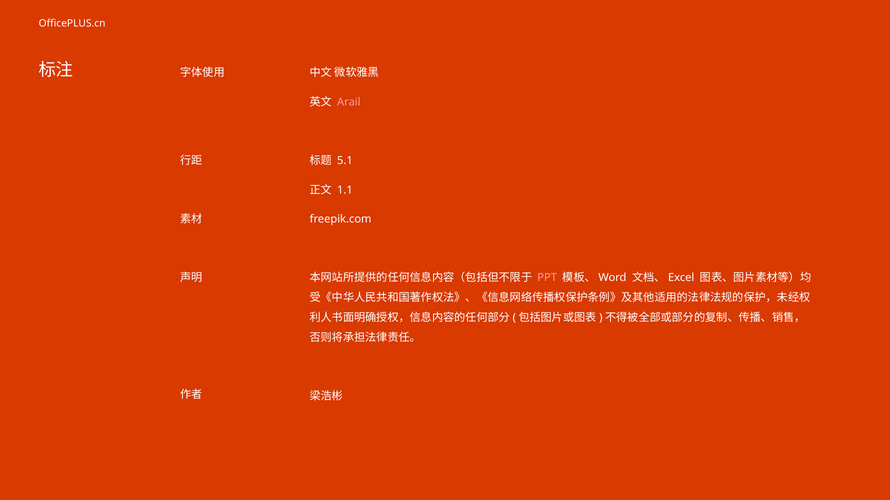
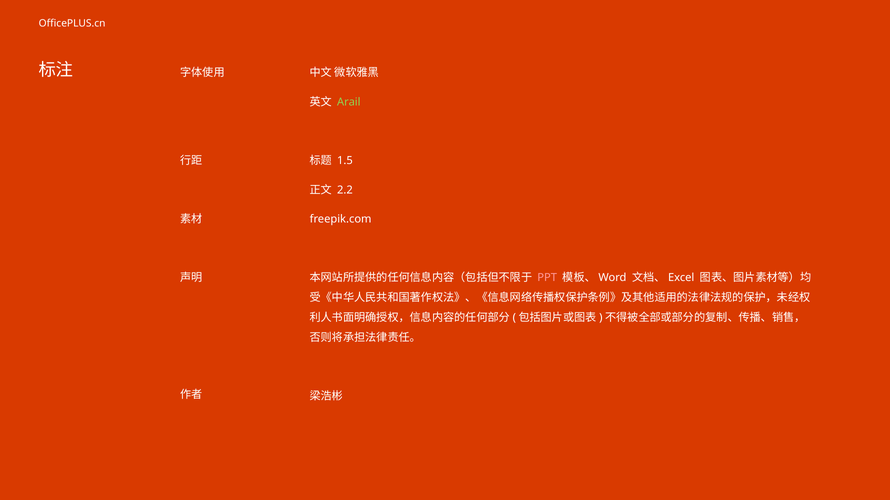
Arail colour: pink -> light green (349, 102)
5.1: 5.1 -> 1.5 (345, 161)
1.1: 1.1 -> 2.2 (345, 190)
